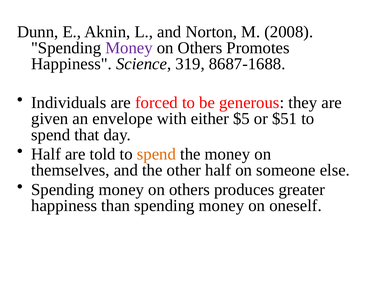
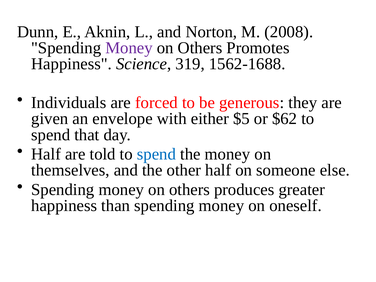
8687-1688: 8687-1688 -> 1562-1688 (247, 64)
$51: $51 -> $62 (285, 119)
spend colour: orange -> blue (156, 154)
